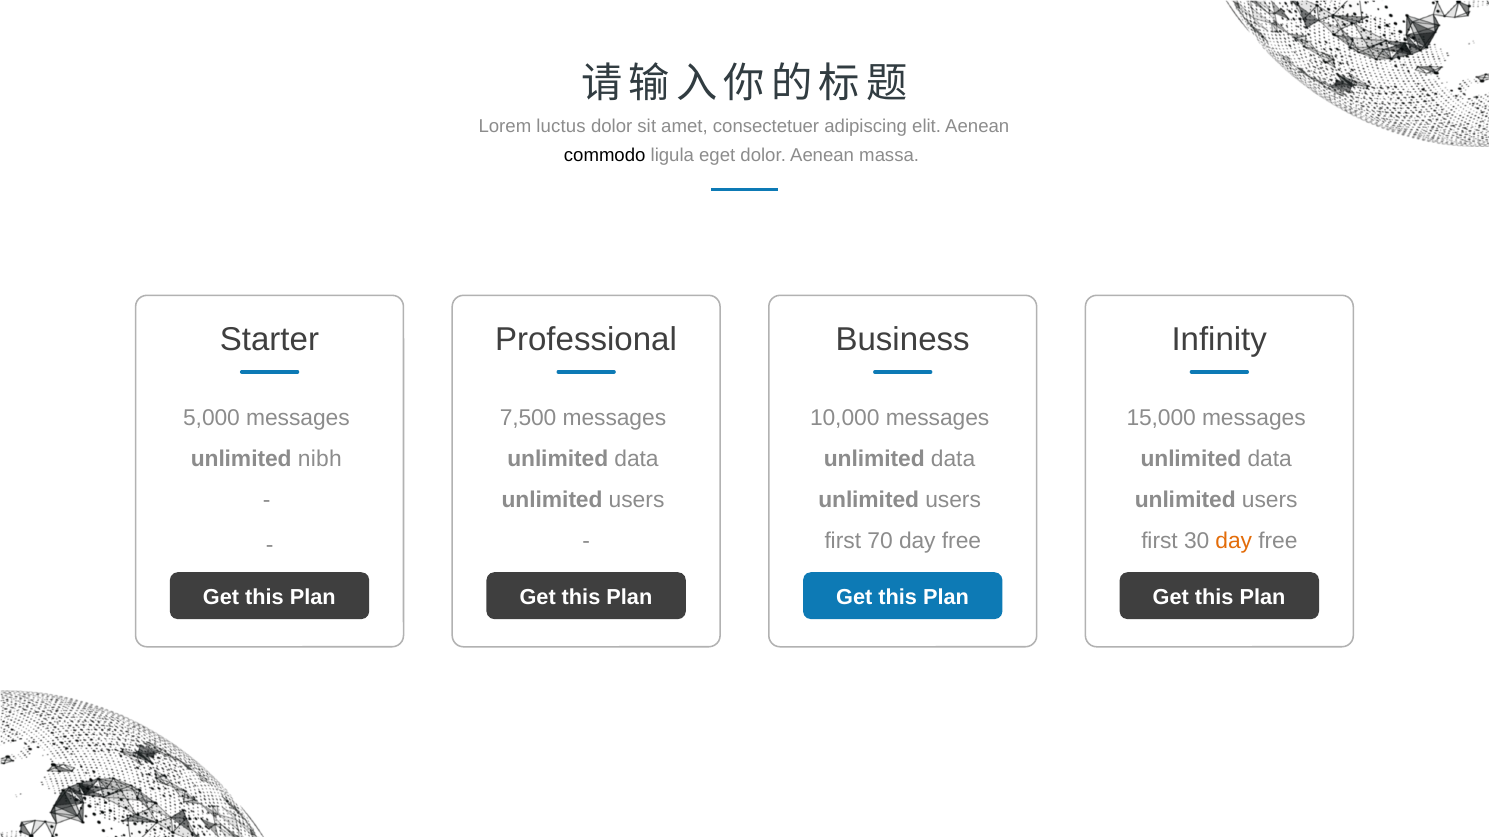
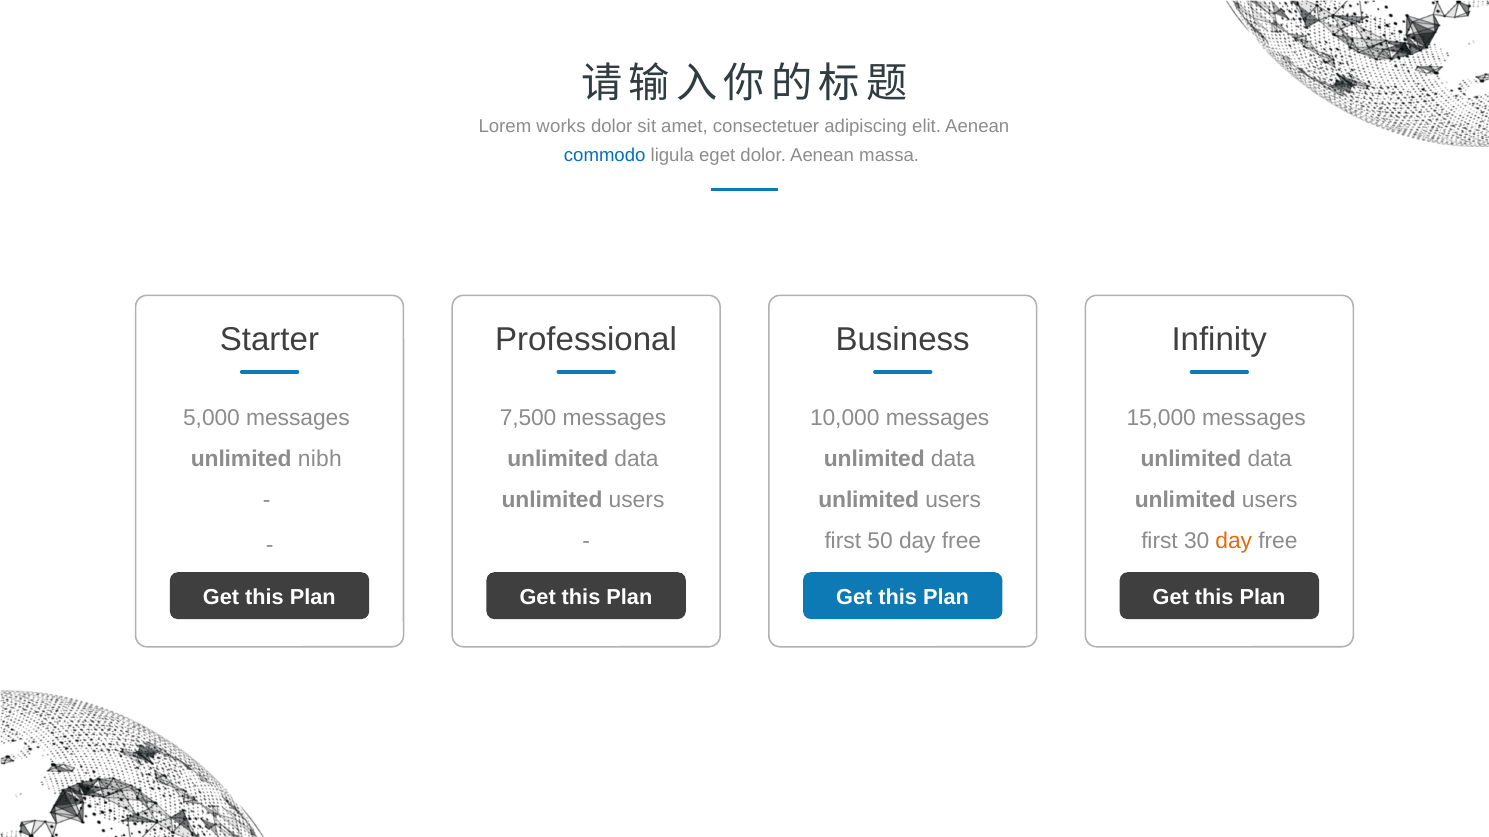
luctus: luctus -> works (561, 126)
commodo colour: black -> blue (605, 155)
70: 70 -> 50 (880, 541)
